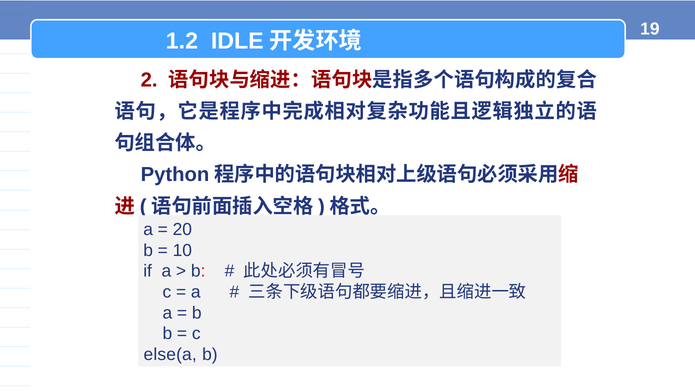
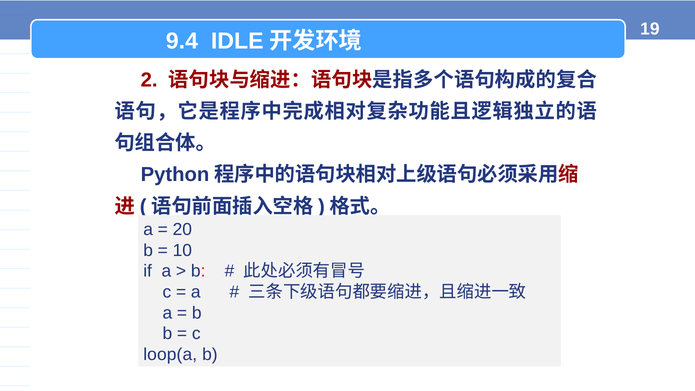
1.2: 1.2 -> 9.4 (182, 41)
else(a: else(a -> loop(a (170, 355)
